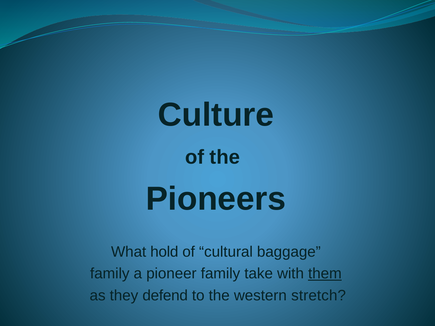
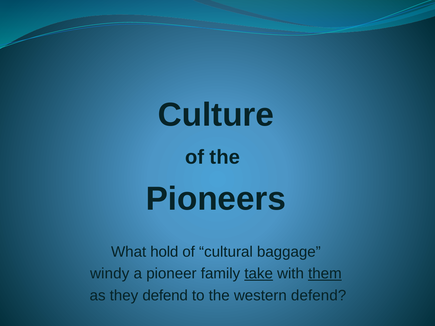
family: family -> windy (110, 274)
take underline: none -> present (259, 274)
western stretch: stretch -> defend (319, 296)
